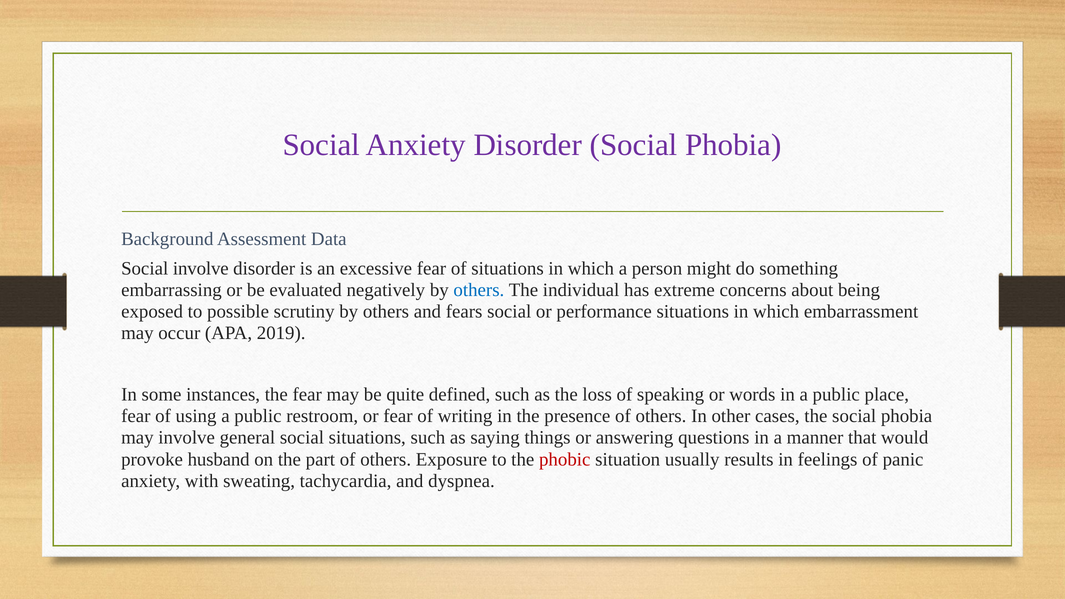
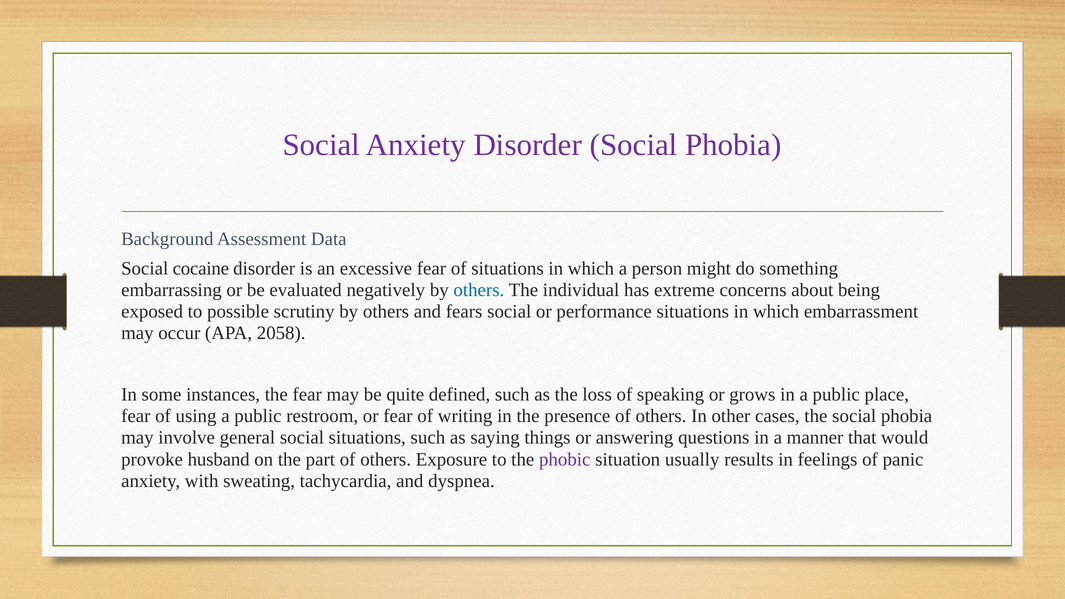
Social involve: involve -> cocaine (201, 268)
2019: 2019 -> 2058 (281, 333)
words: words -> grows (752, 395)
phobic colour: red -> purple (565, 459)
